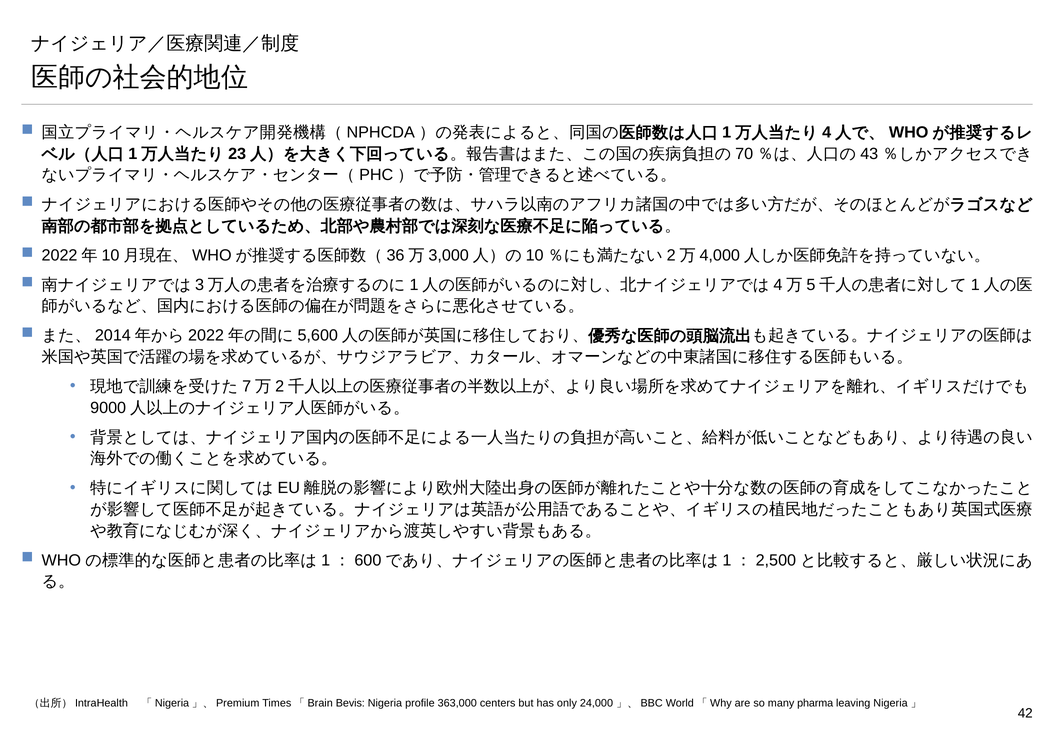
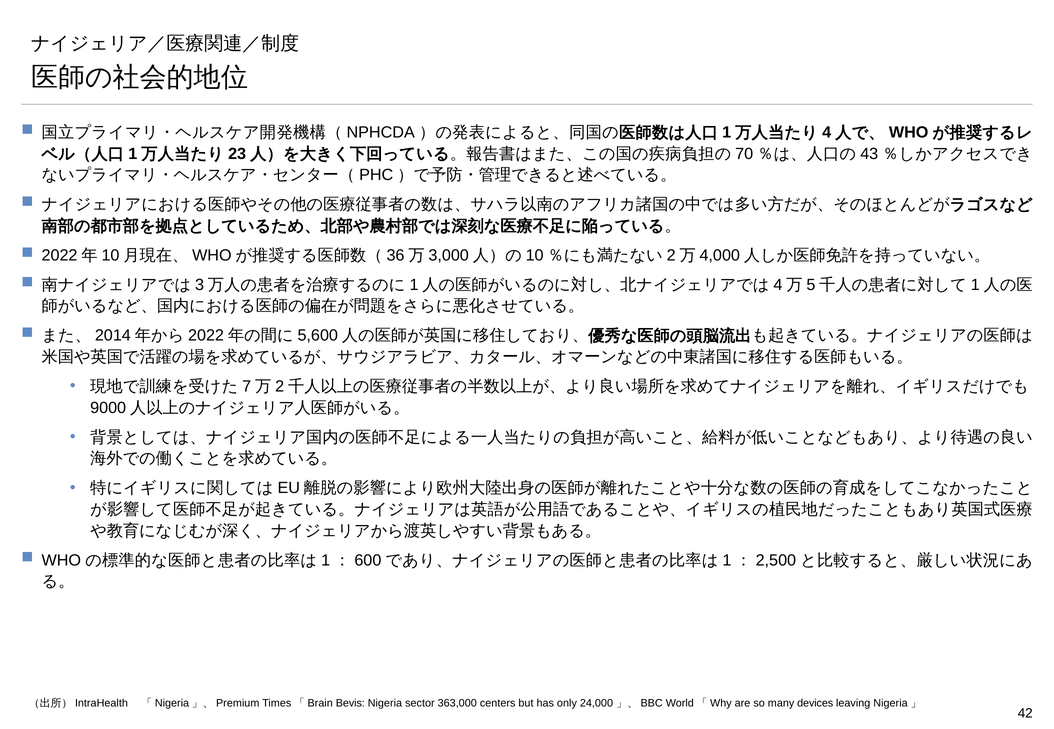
profile: profile -> sector (420, 704)
pharma: pharma -> devices (815, 704)
